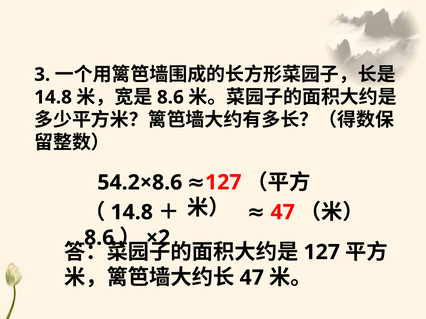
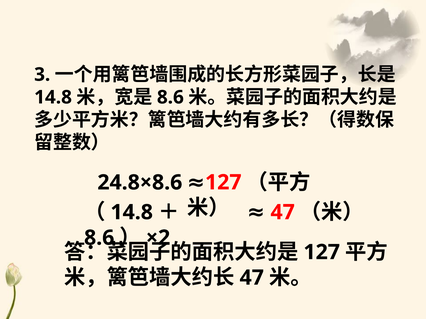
54.2×8.6: 54.2×8.6 -> 24.8×8.6 (140, 183)
